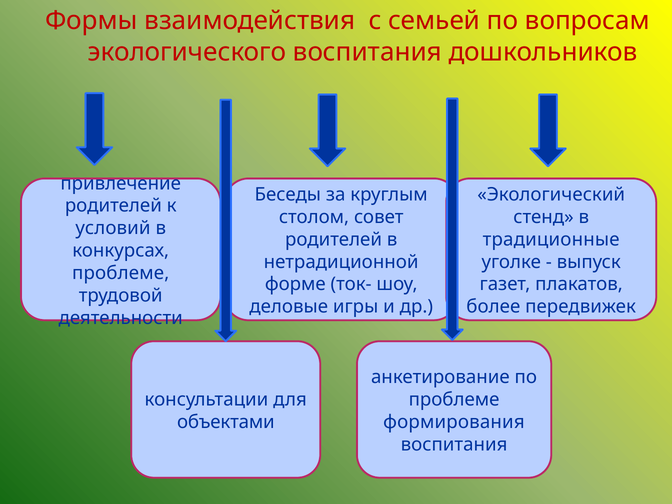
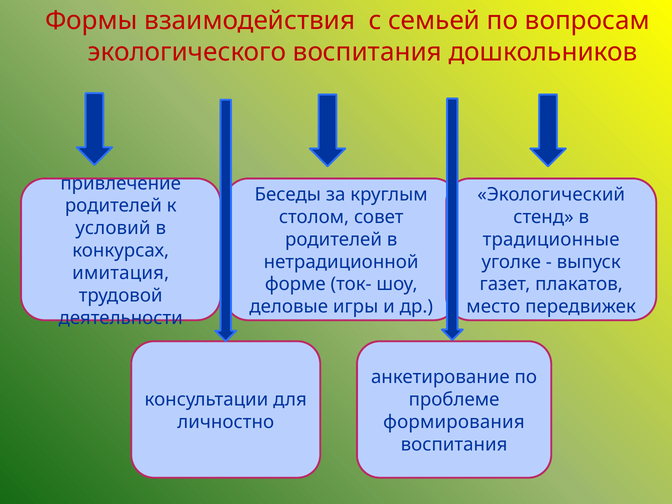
проблеме: проблеме -> имитация (121, 273)
более: более -> место (493, 307)
объектами: объектами -> личностно (226, 422)
